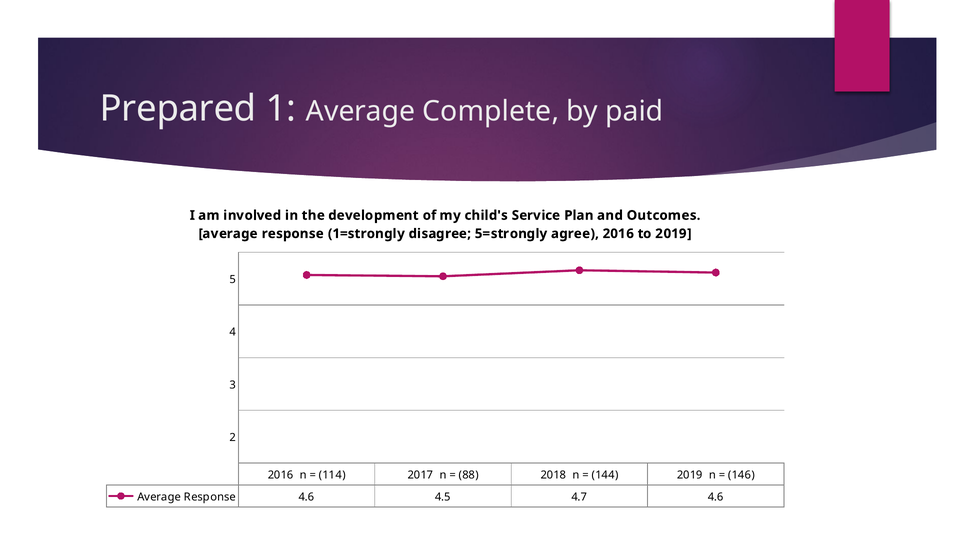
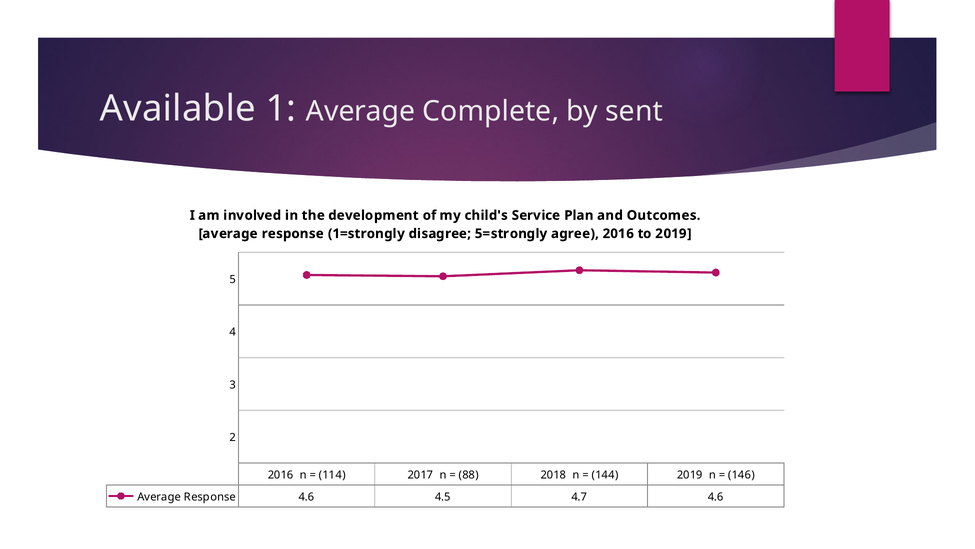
Prepared: Prepared -> Available (178, 109)
paid: paid -> sent (634, 111)
